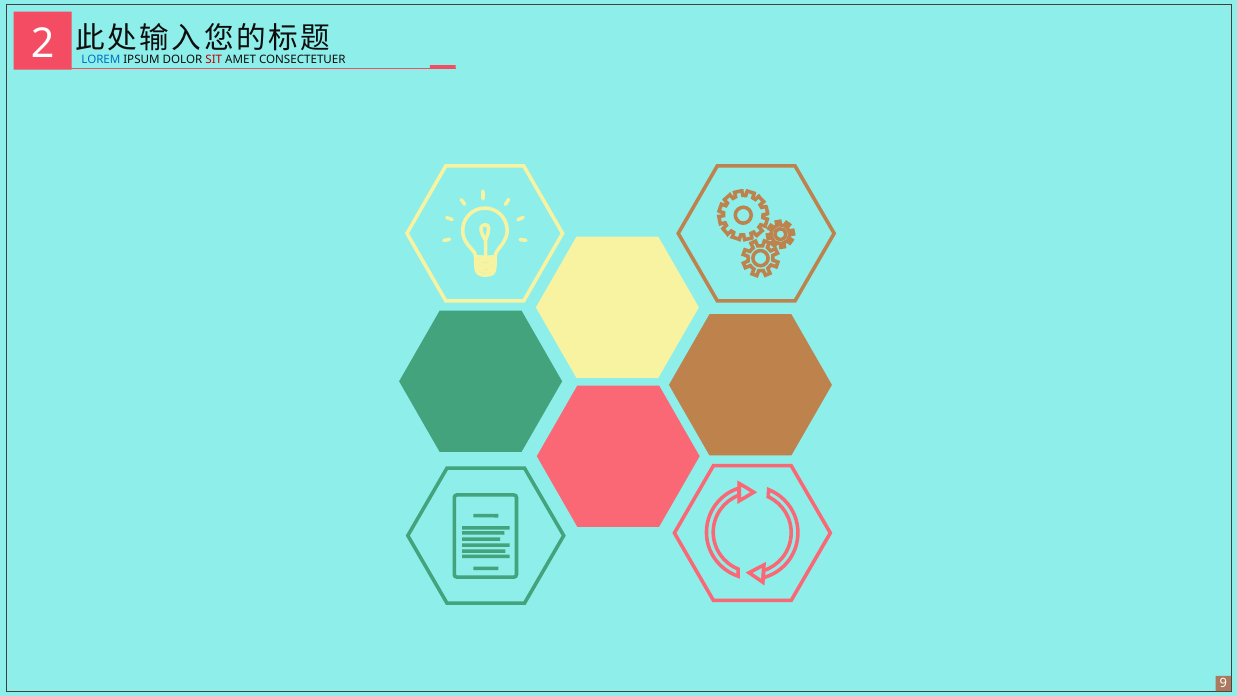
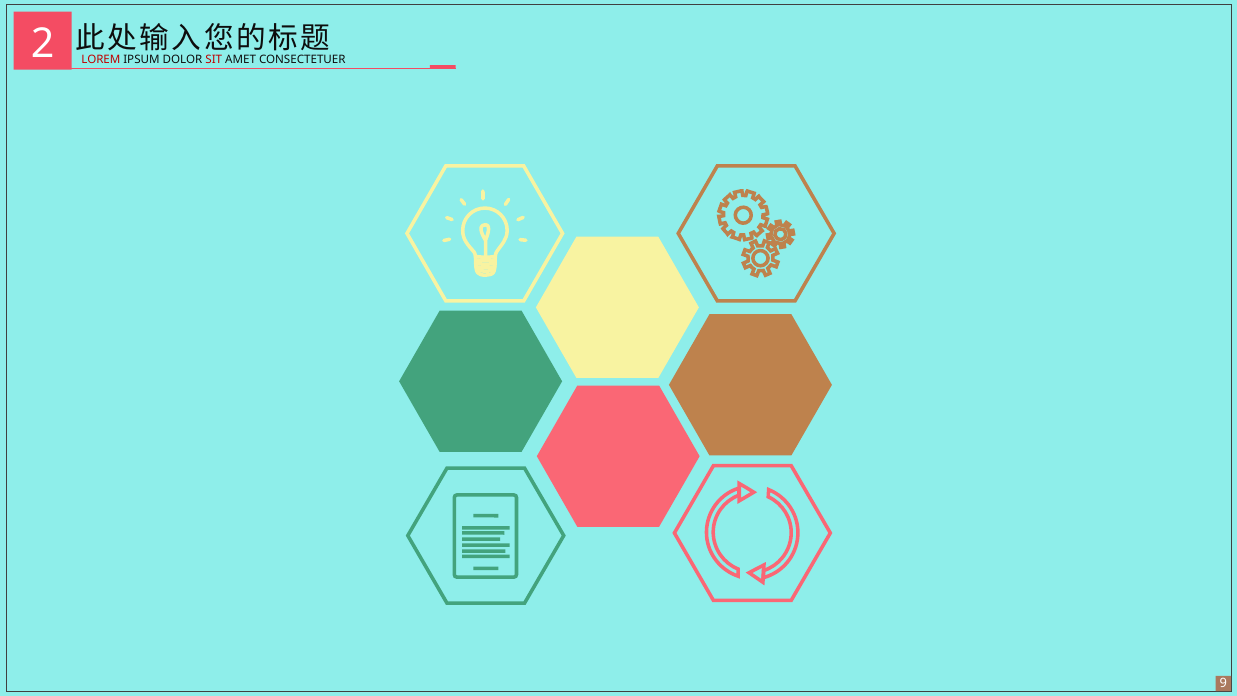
LOREM colour: blue -> red (101, 60)
